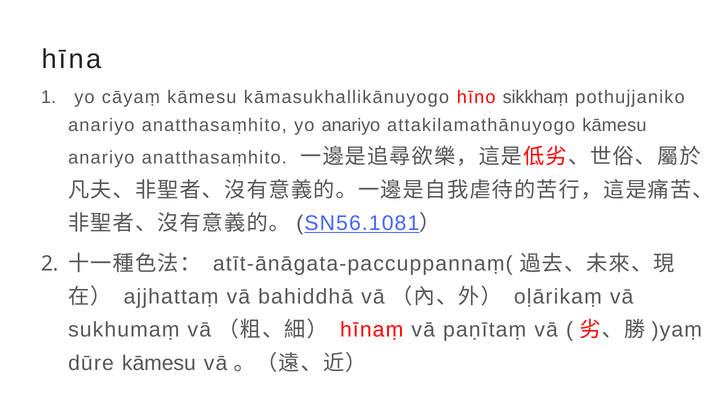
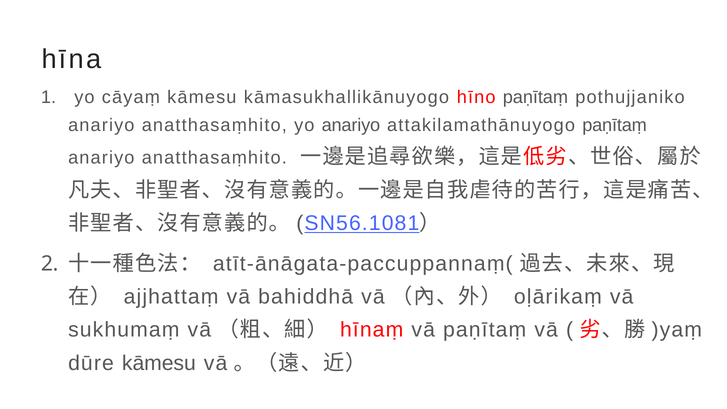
hīno sikkhaṃ: sikkhaṃ -> paṇītaṃ (535, 97)
attakilamathānuyogo kāmesu: kāmesu -> paṇītaṃ (615, 125)
